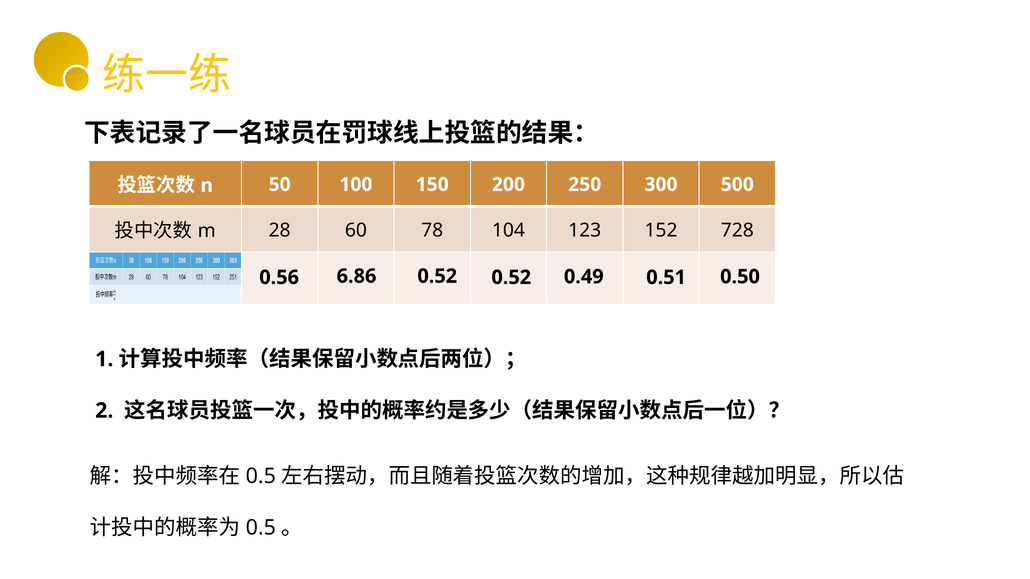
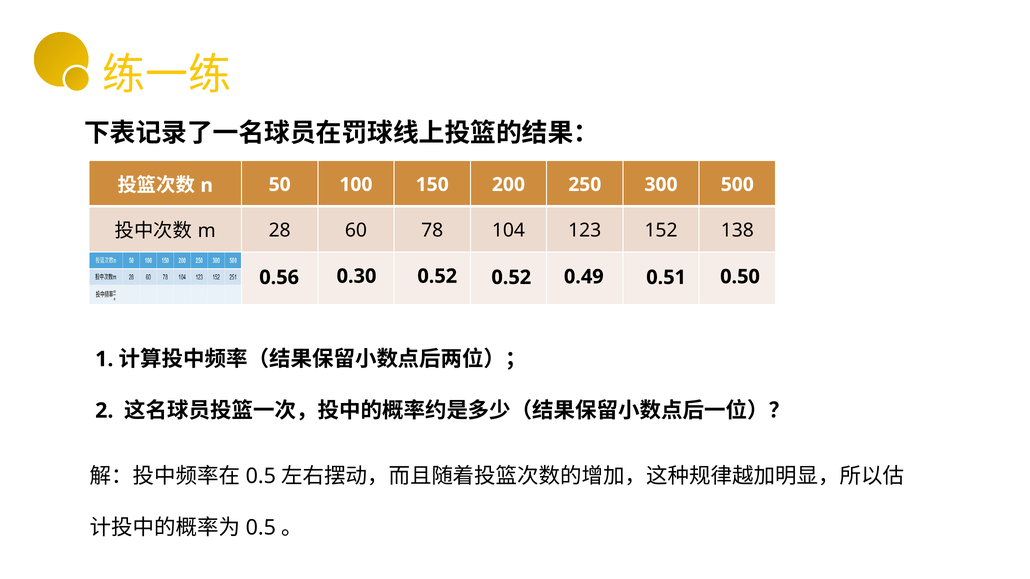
728: 728 -> 138 (737, 230)
6.86: 6.86 -> 0.30 (357, 276)
